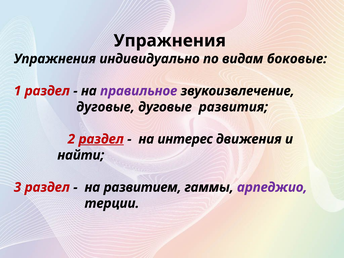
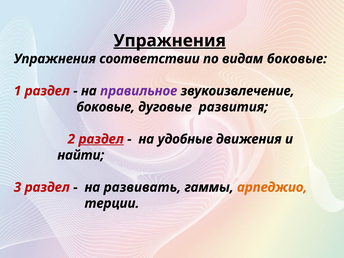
Упражнения underline: none -> present (170, 41)
индивидуально: индивидуально -> соответствии (150, 59)
дуговые: дуговые -> боковые (106, 107)
интерес: интерес -> удобные (185, 139)
развитием: развитием -> развивать (142, 187)
арпеджио colour: purple -> orange (272, 187)
